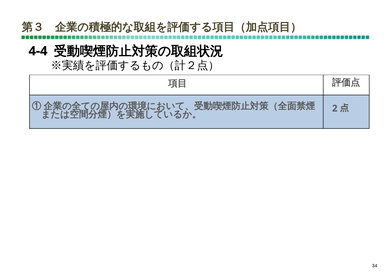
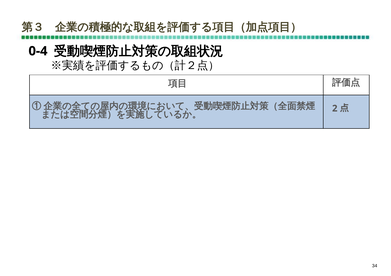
4-4: 4-4 -> 0-4 (38, 51)
